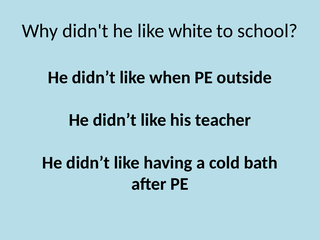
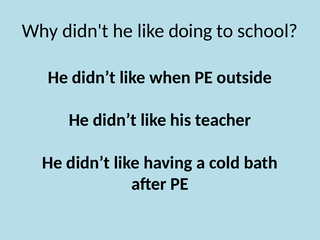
white: white -> doing (190, 31)
